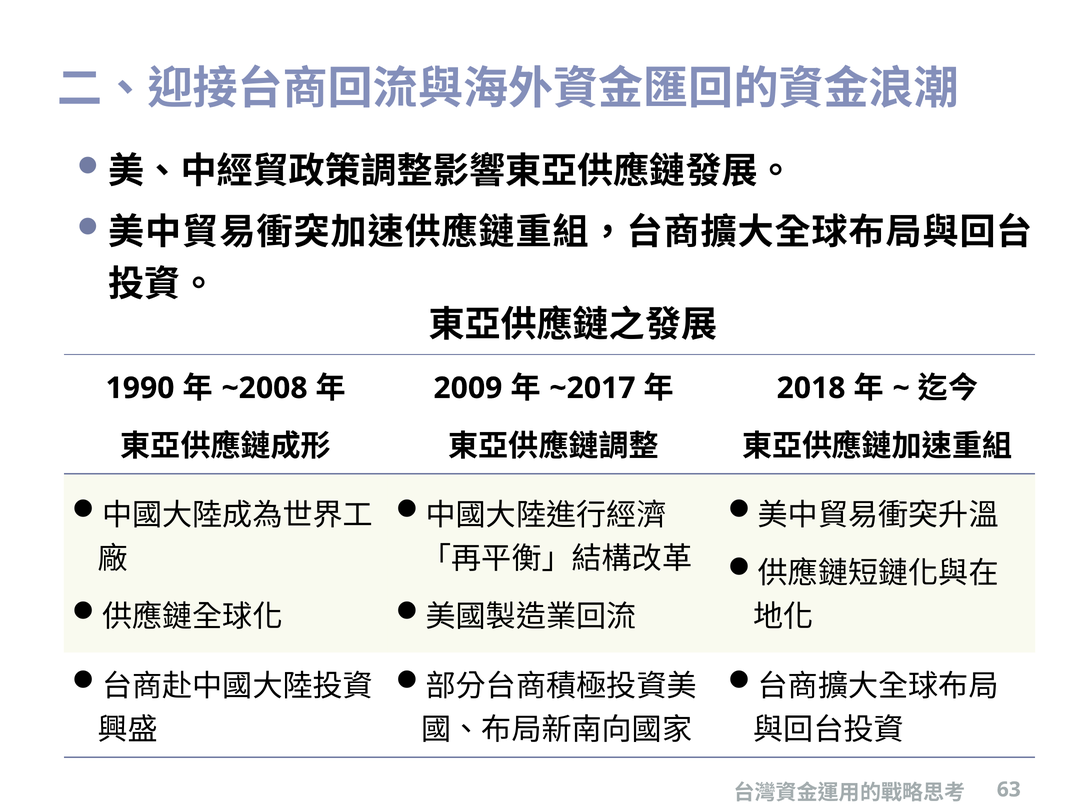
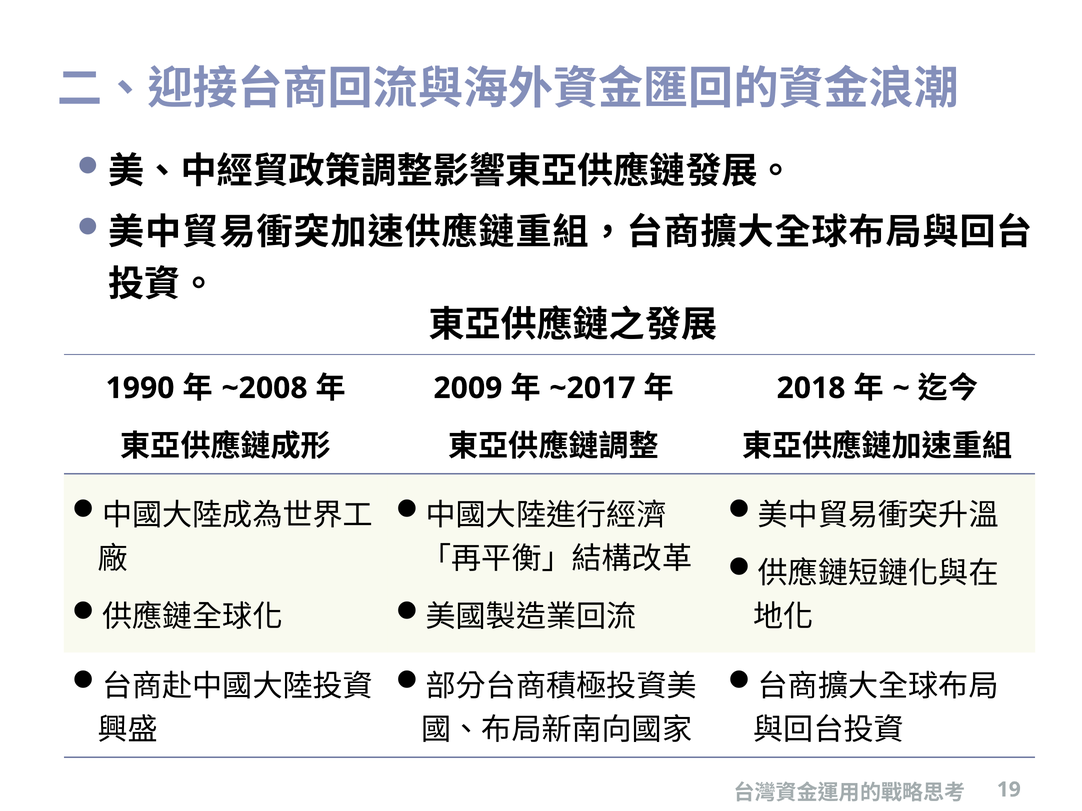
63: 63 -> 19 (1009, 790)
